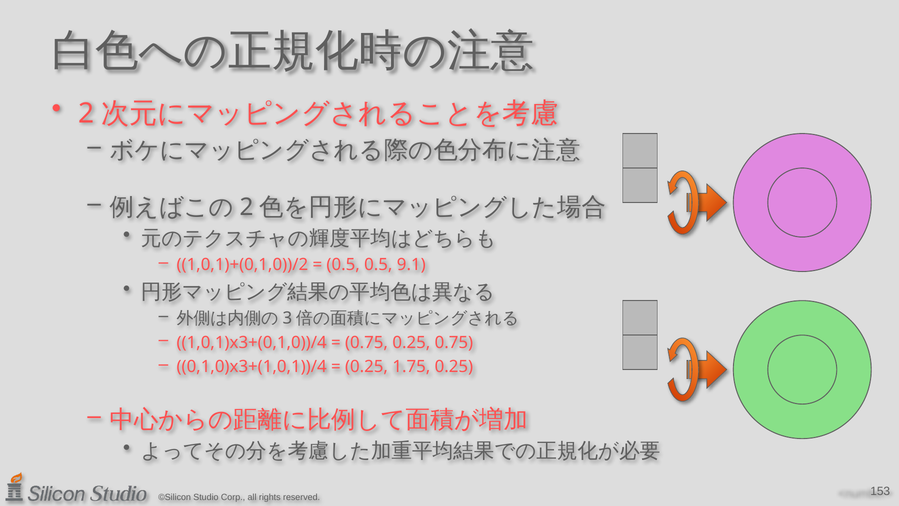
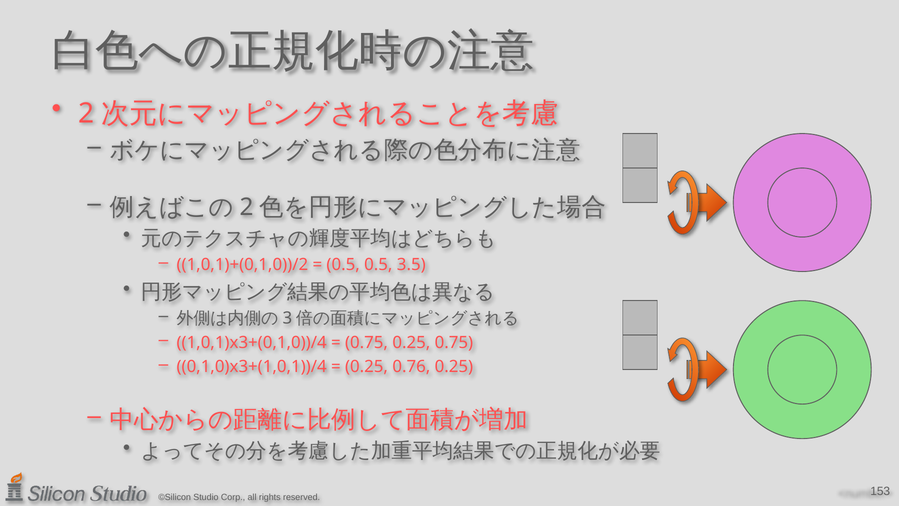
9.1: 9.1 -> 3.5 (411, 264)
1.75: 1.75 -> 0.76 (411, 366)
